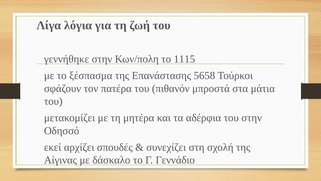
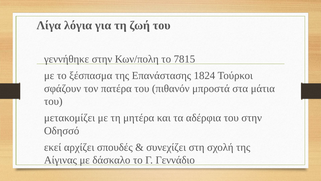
1115: 1115 -> 7815 (184, 59)
5658: 5658 -> 1824 (204, 75)
